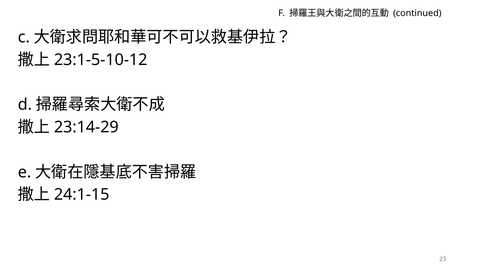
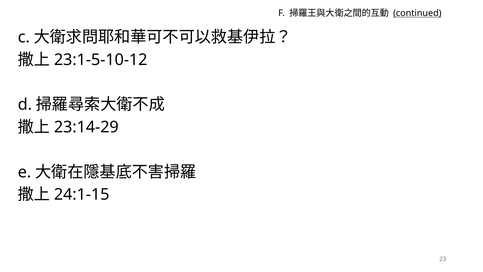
continued underline: none -> present (417, 13)
